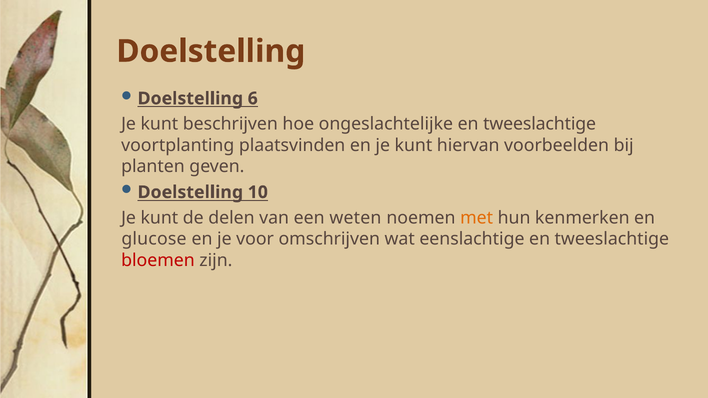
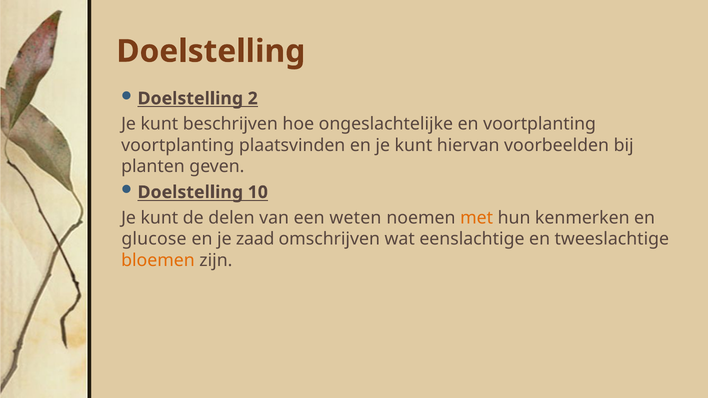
6: 6 -> 2 (253, 99)
ongeslachtelijke en tweeslachtige: tweeslachtige -> voortplanting (540, 124)
voor: voor -> zaad (255, 239)
bloemen colour: red -> orange (158, 261)
